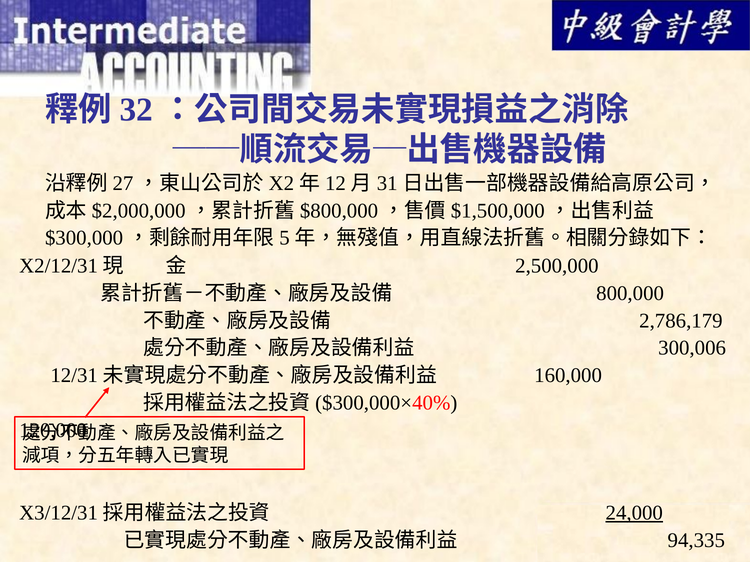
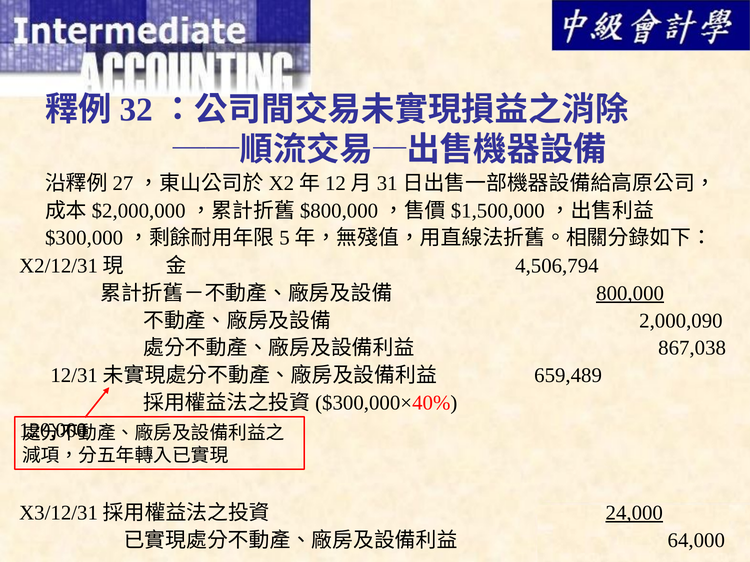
2,500,000: 2,500,000 -> 4,506,794 (557, 266)
800,000 underline: none -> present (630, 293)
2,786,179: 2,786,179 -> 2,000,090 (681, 321)
300,006: 300,006 -> 867,038 (692, 348)
160,000: 160,000 -> 659,489 (568, 376)
94,335: 94,335 -> 64,000 (696, 541)
